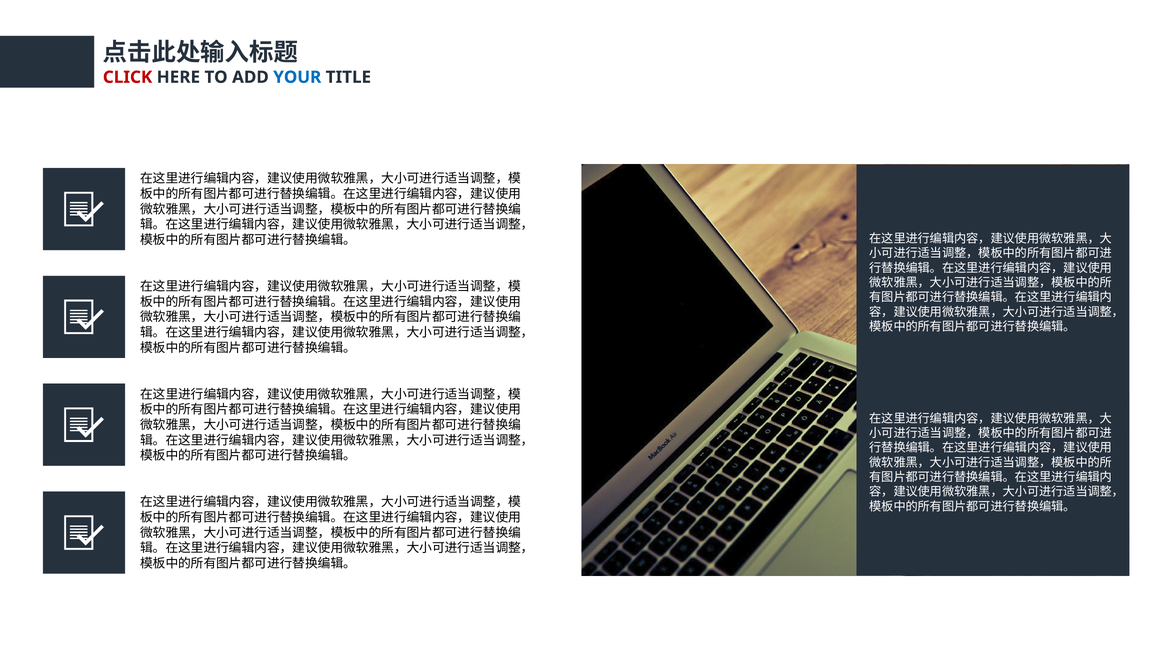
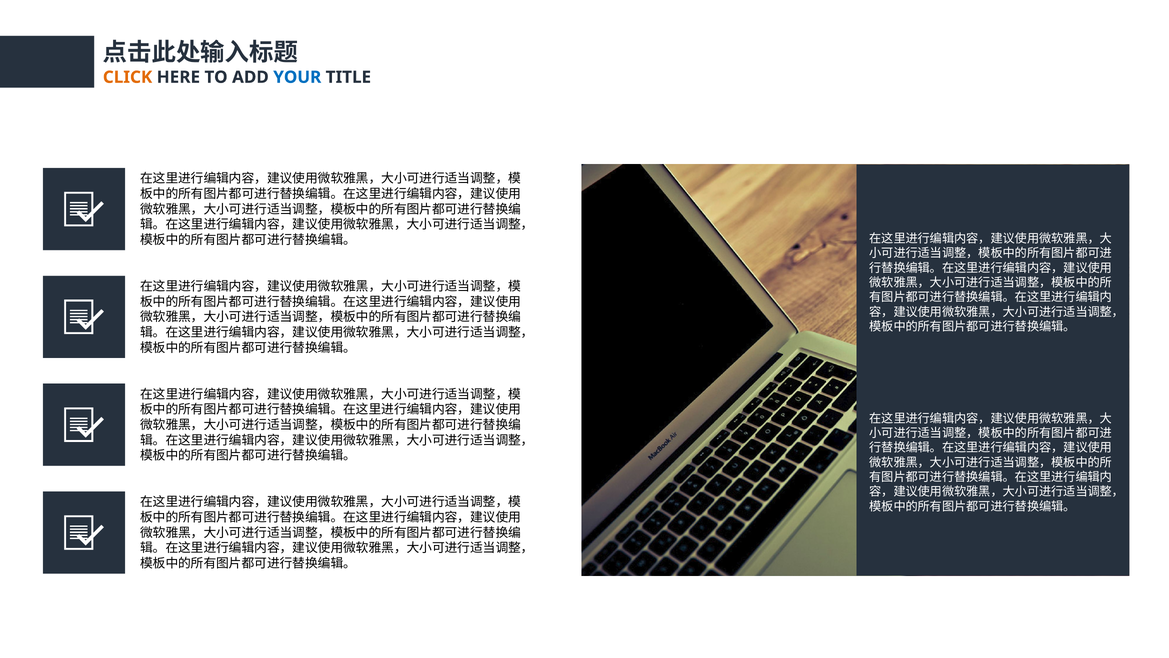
CLICK colour: red -> orange (128, 77)
